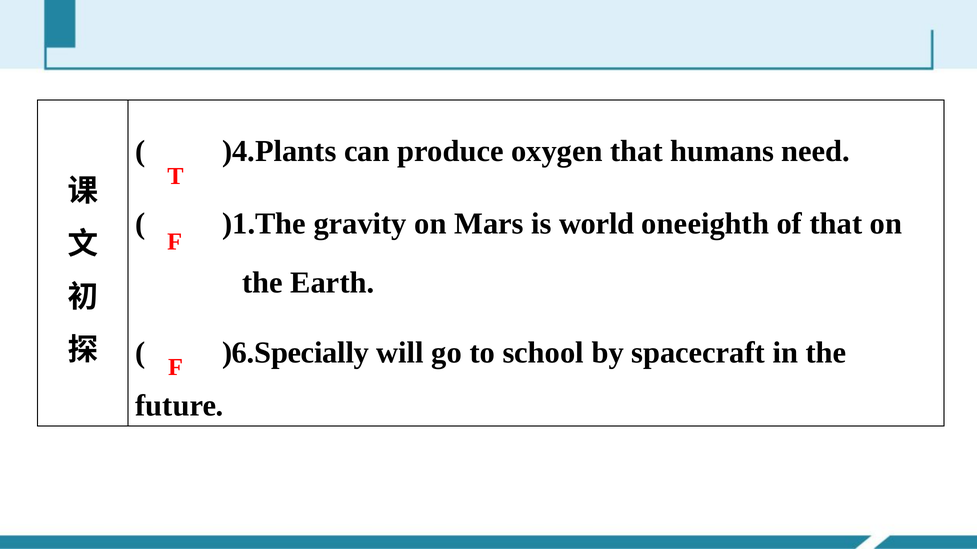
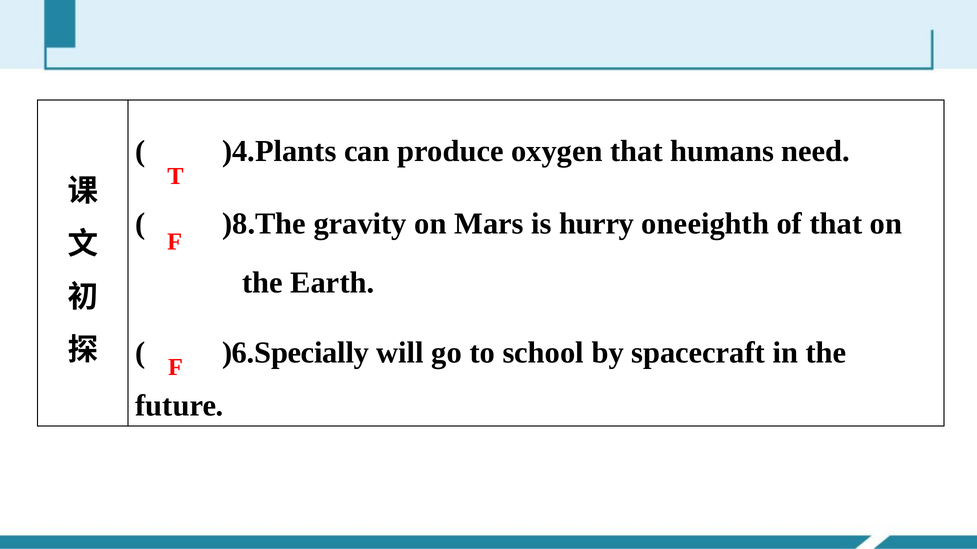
)1.The: )1.The -> )8.The (264, 224)
world: world -> hurry (597, 224)
